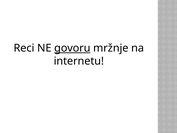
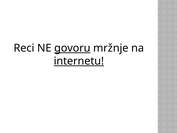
internetu underline: none -> present (79, 61)
